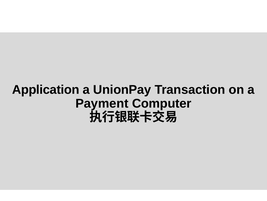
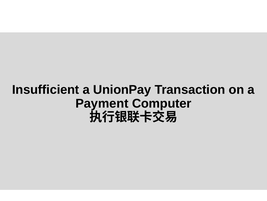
Application: Application -> Insufficient (46, 89)
